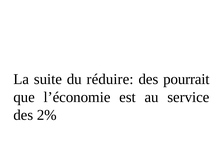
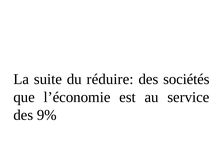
pourrait: pourrait -> sociétés (186, 79)
2%: 2% -> 9% (47, 115)
